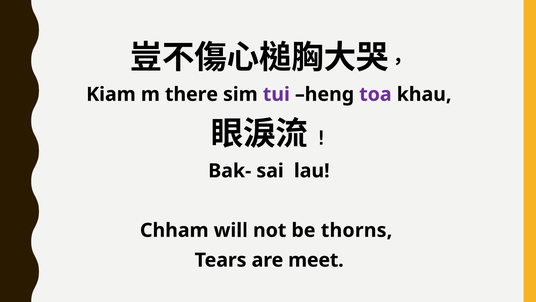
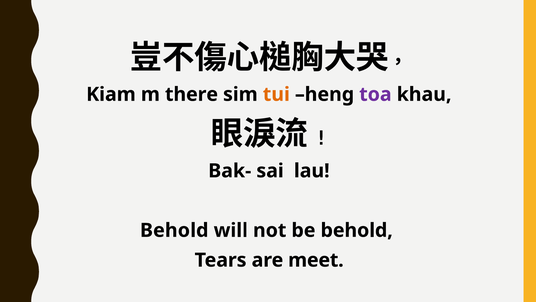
tui colour: purple -> orange (276, 94)
Chham: Chham -> Behold (174, 230)
be thorns: thorns -> behold (357, 230)
